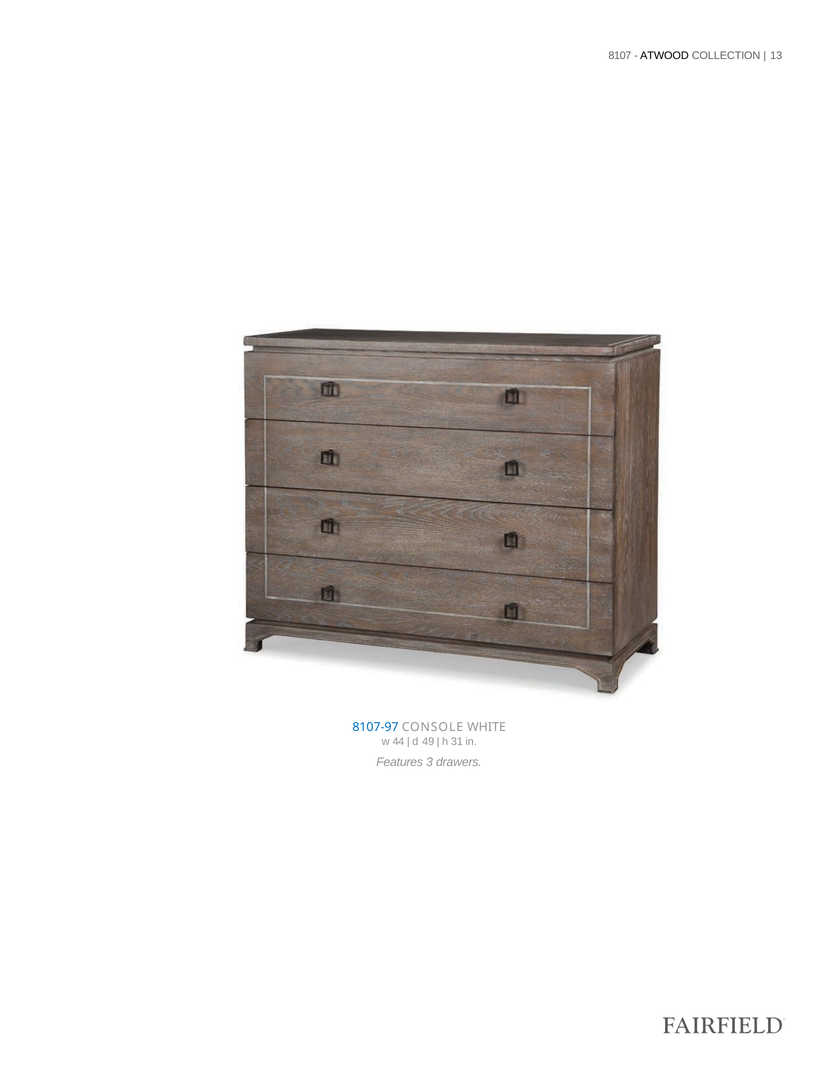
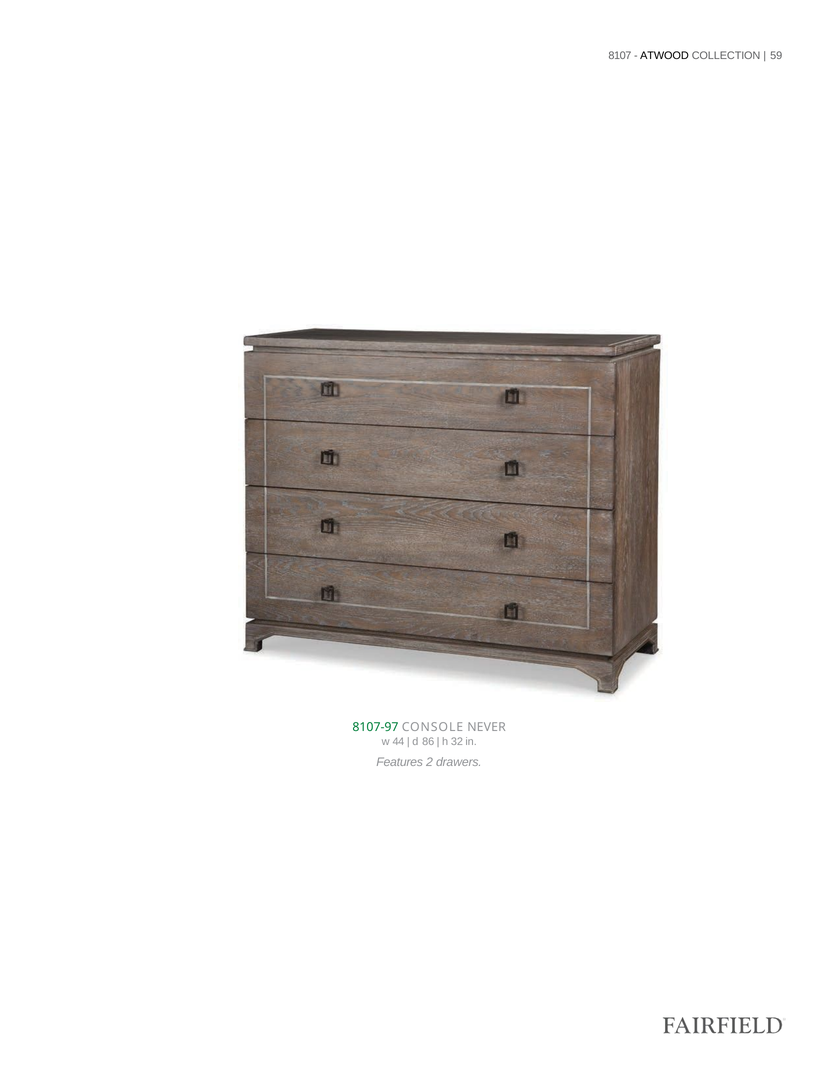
13: 13 -> 59 (776, 56)
8107-97 colour: blue -> green (375, 727)
WHITE: WHITE -> NEVER (487, 727)
49: 49 -> 86 (428, 742)
31: 31 -> 32 (457, 742)
3: 3 -> 2 (429, 762)
